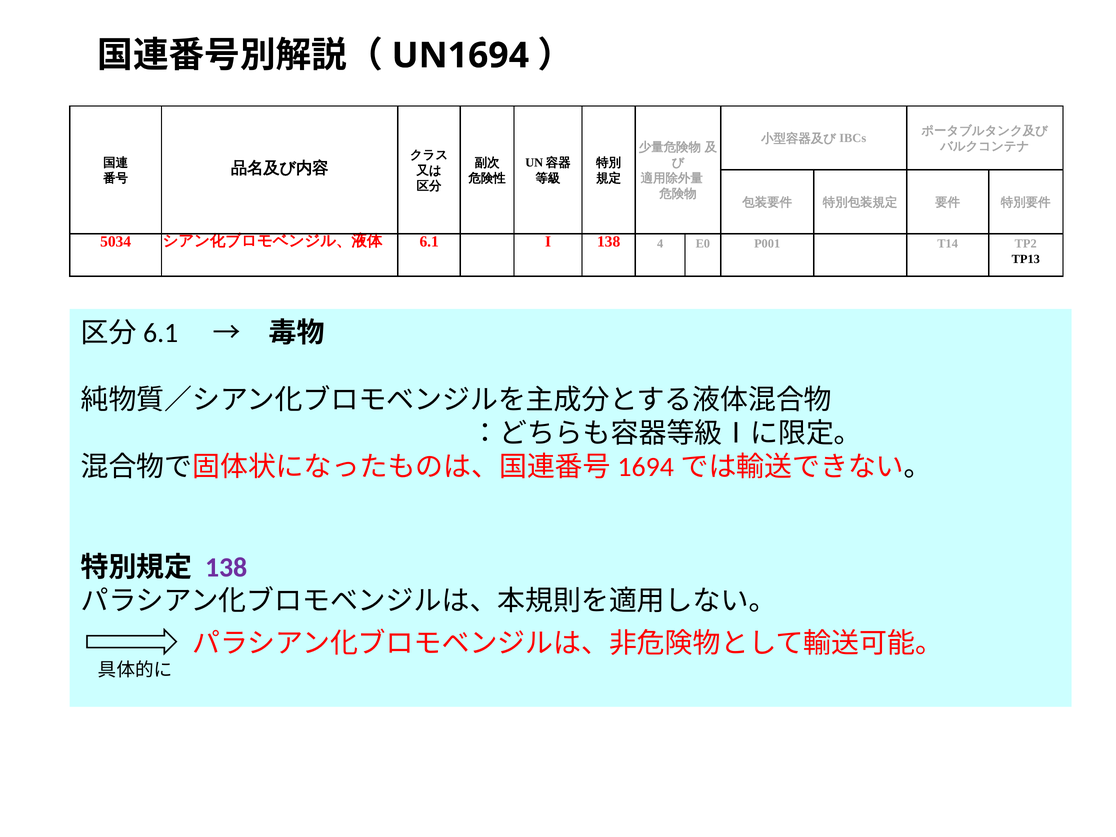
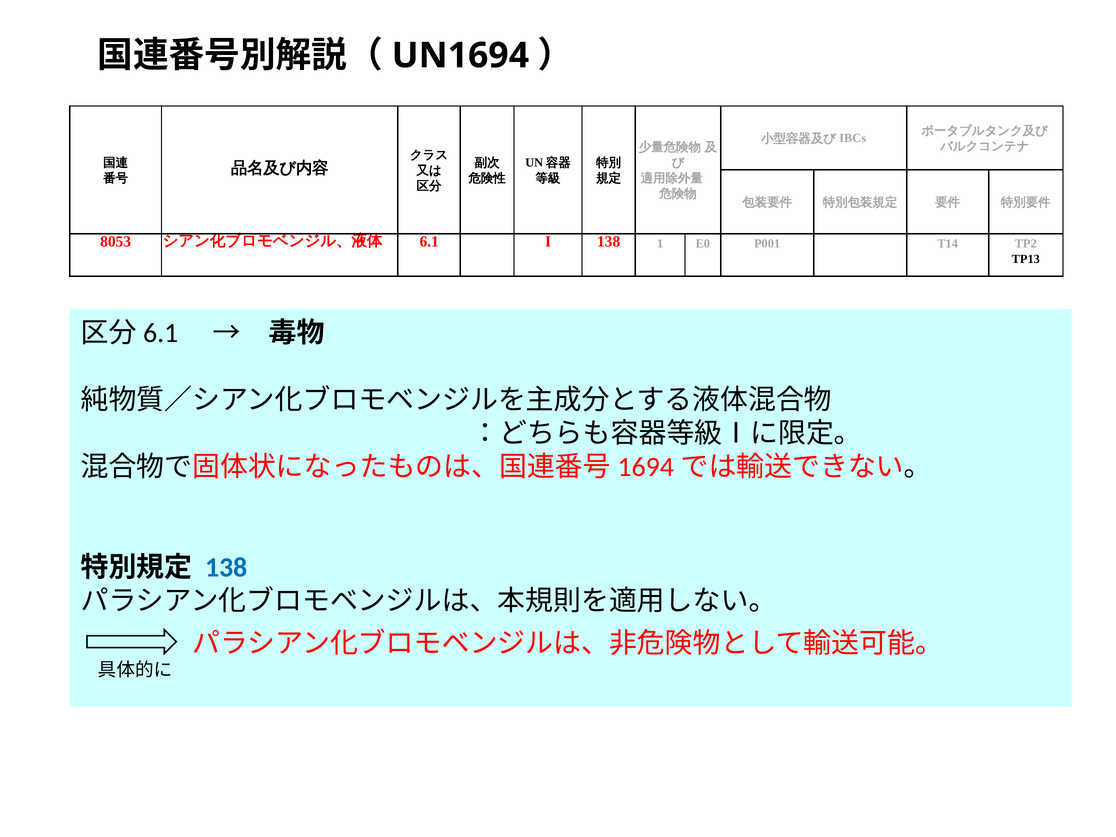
5034: 5034 -> 8053 (116, 242)
4: 4 -> 1 (660, 244)
138 colour: purple -> blue (226, 567)
